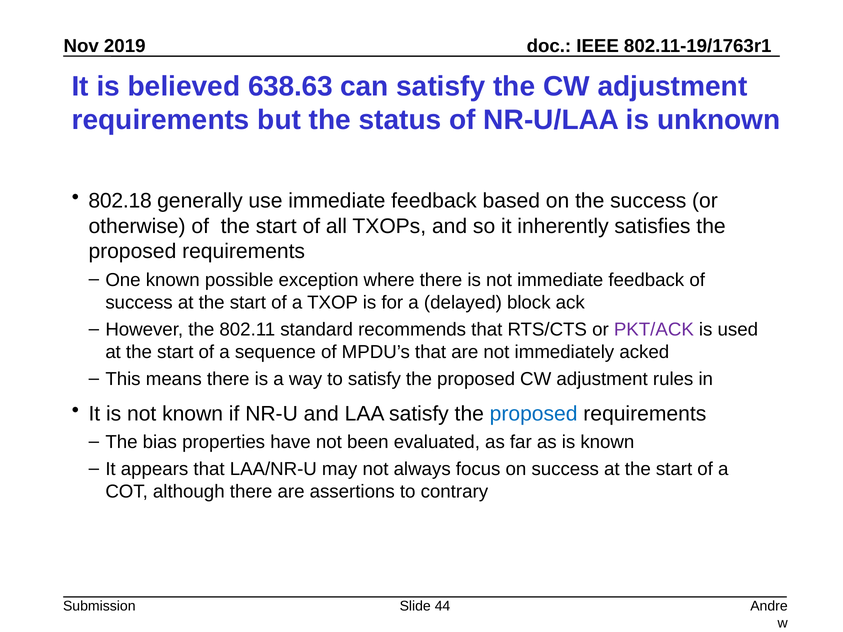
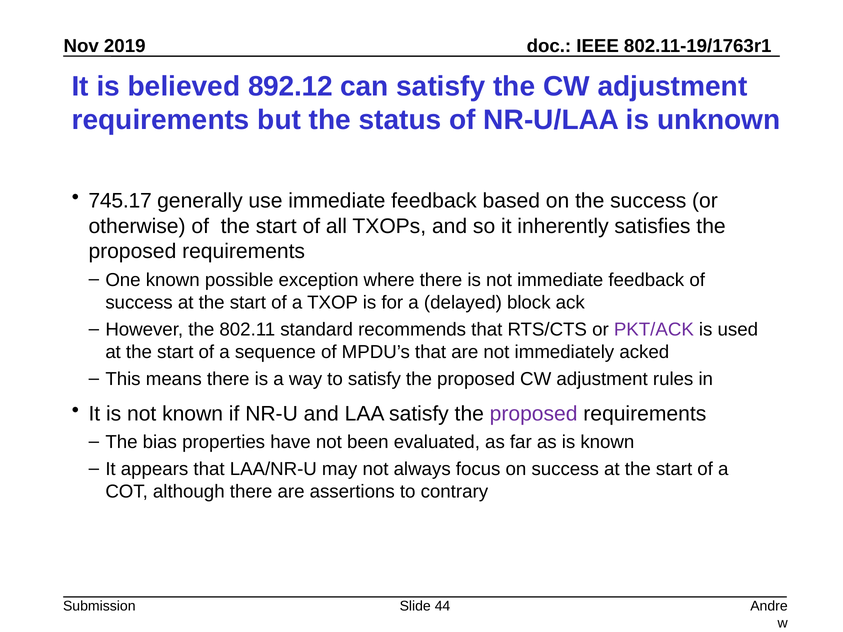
638.63: 638.63 -> 892.12 (290, 86)
802.18: 802.18 -> 745.17 (120, 201)
proposed colour: blue -> purple (534, 414)
